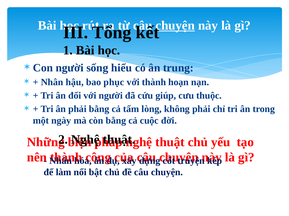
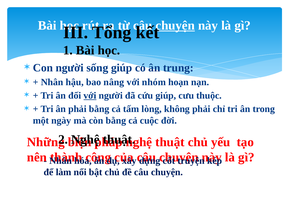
sống hiểu: hiểu -> giúp (122, 68)
phục: phục -> nâng (114, 82)
với thành: thành -> nhóm (154, 82)
với underline: none -> present (90, 96)
